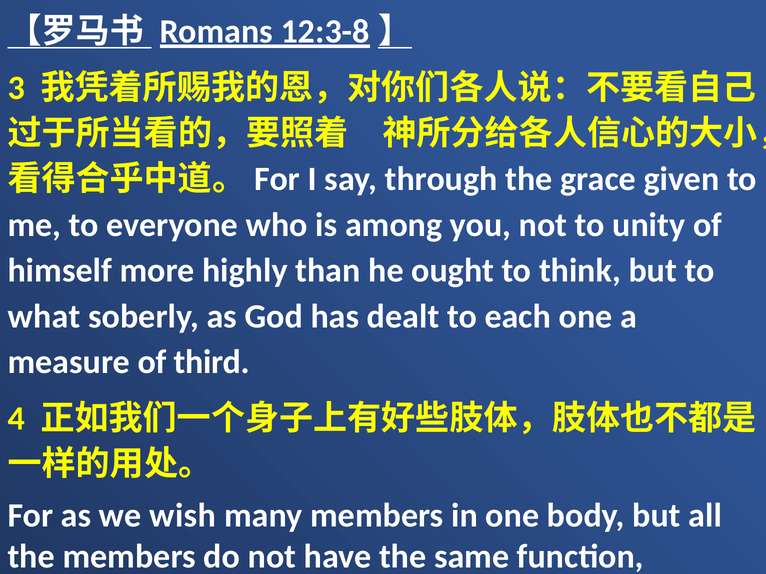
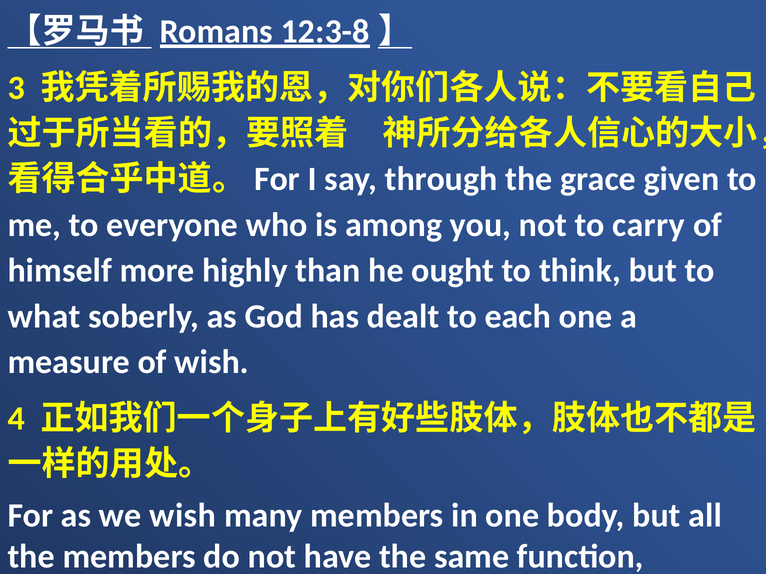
unity: unity -> carry (649, 225)
of third: third -> wish (212, 362)
